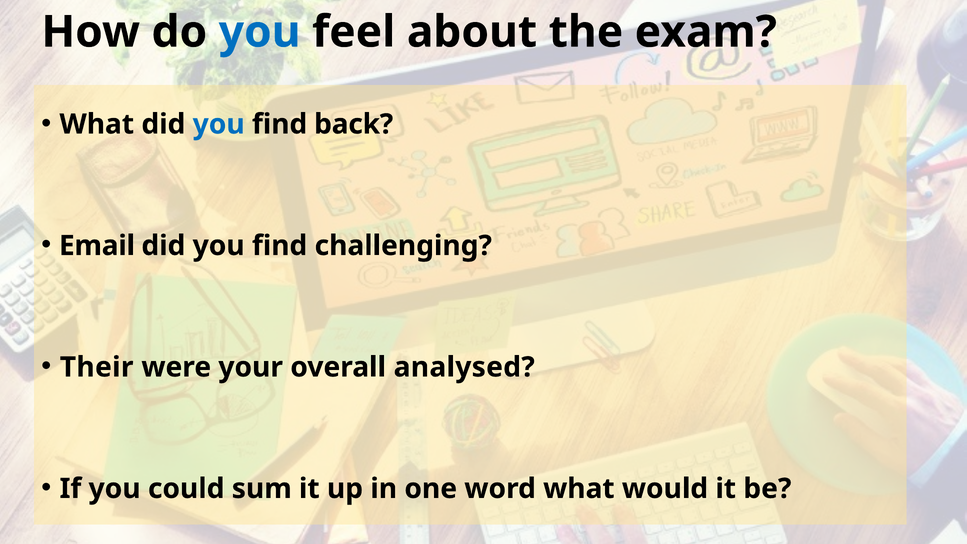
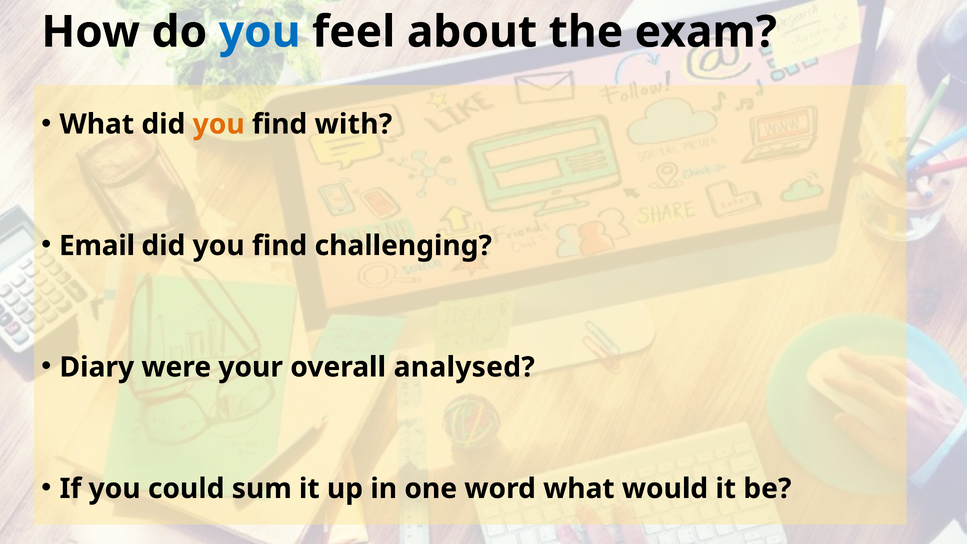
you colour: blue -> orange (219, 124)
back: back -> with (353, 124)
Their: Their -> Diary (97, 367)
